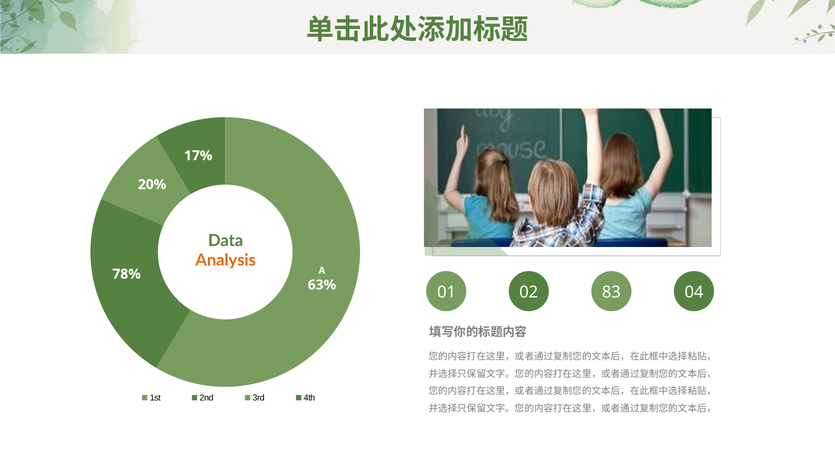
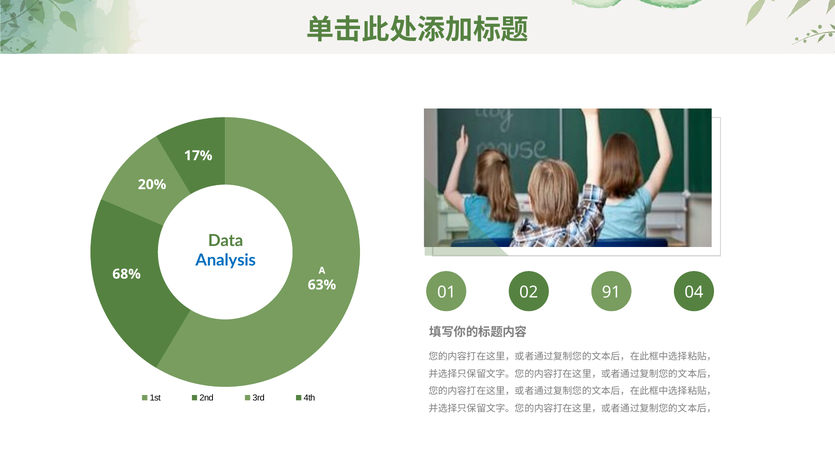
Analysis colour: orange -> blue (226, 260)
78%: 78% -> 68% (127, 274)
83: 83 -> 91 (611, 292)
